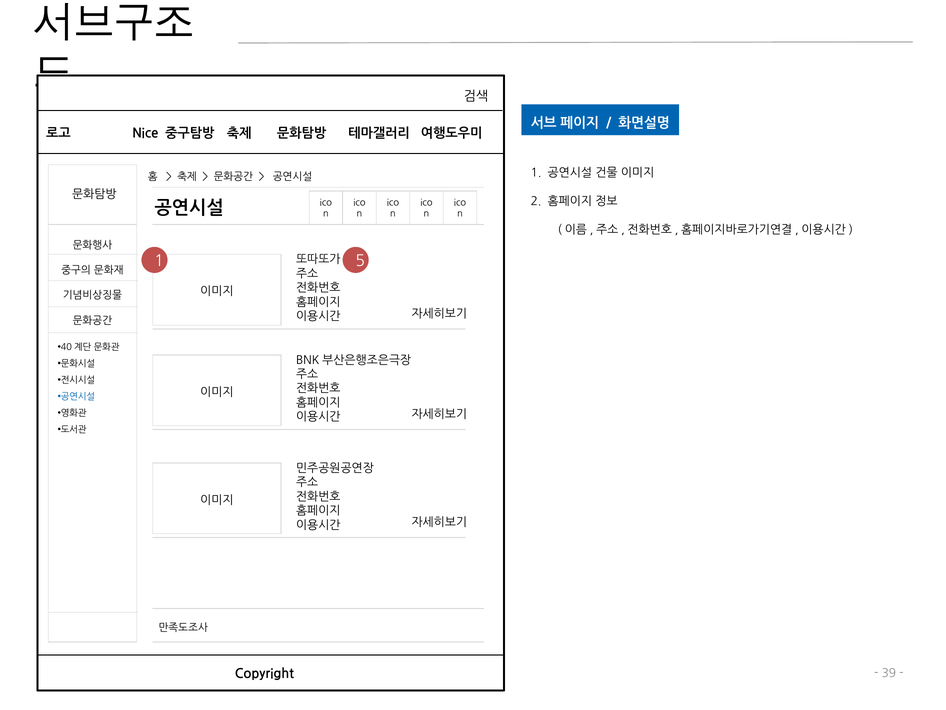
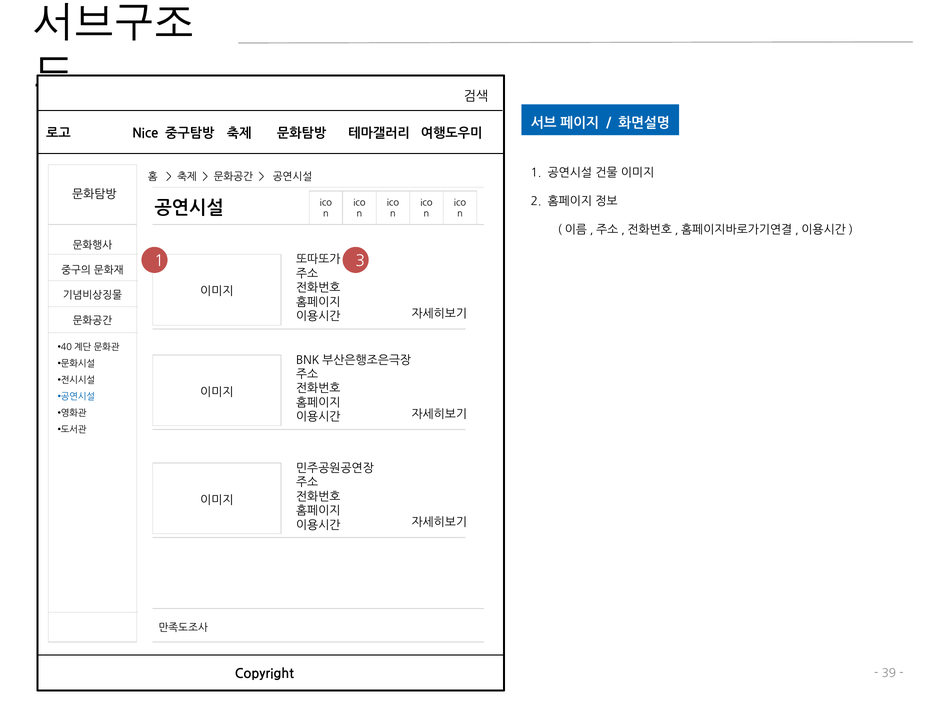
5: 5 -> 3 (360, 261)
